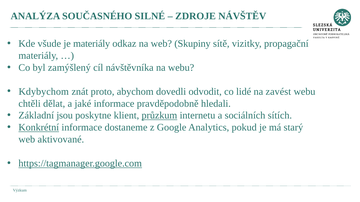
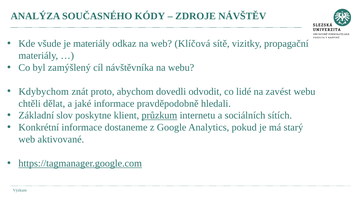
SILNÉ: SILNÉ -> KÓDY (150, 16)
Skupiny: Skupiny -> Klíčová (192, 44)
jsou: jsou -> slov (65, 116)
Konkrétní underline: present -> none (39, 128)
